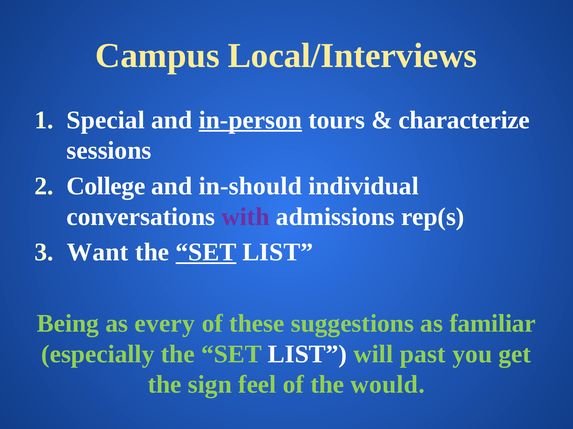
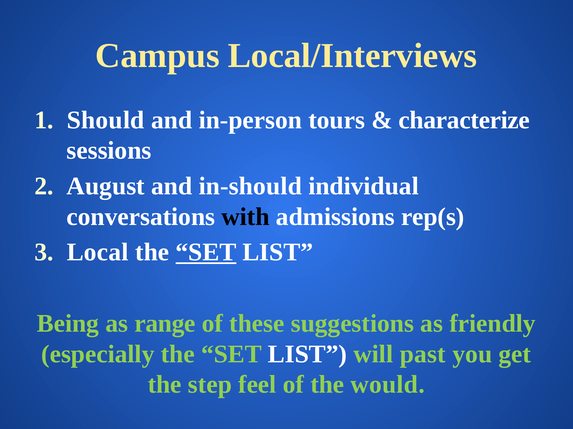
Special: Special -> Should (106, 120)
in-person underline: present -> none (250, 120)
College: College -> August (106, 186)
with colour: purple -> black (246, 217)
Want: Want -> Local (98, 253)
every: every -> range (165, 324)
familiar: familiar -> friendly (493, 324)
sign: sign -> step (210, 385)
